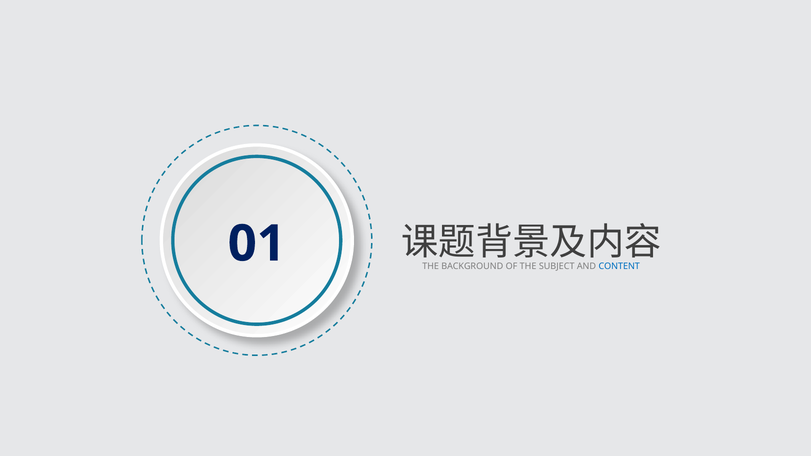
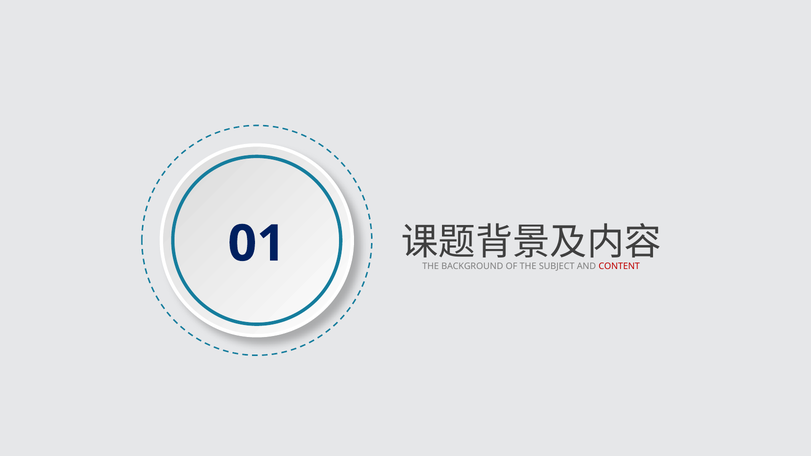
CONTENT colour: blue -> red (619, 266)
